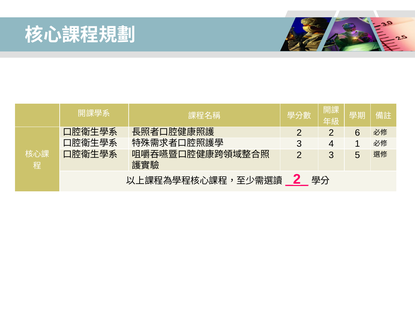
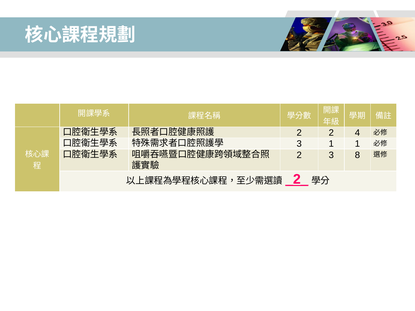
6: 6 -> 4 (357, 133)
3 4: 4 -> 1 (331, 144)
5: 5 -> 8 (357, 155)
